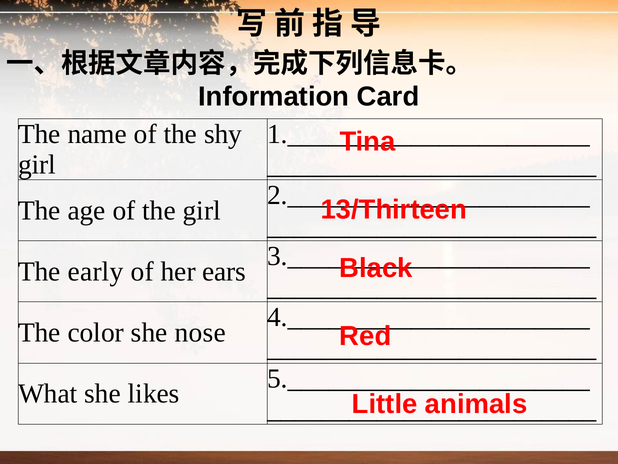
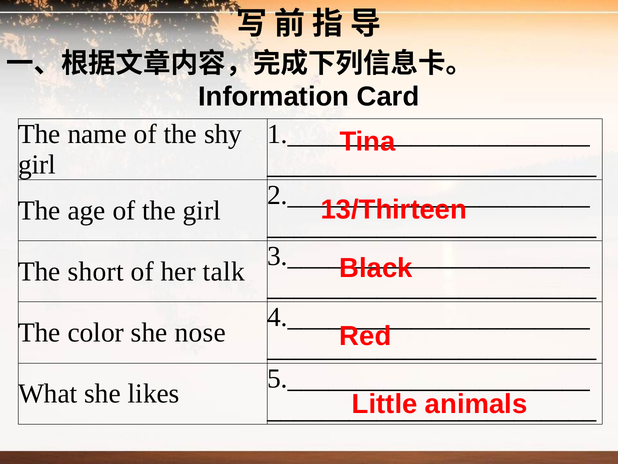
early: early -> short (96, 271)
ears: ears -> talk (224, 271)
